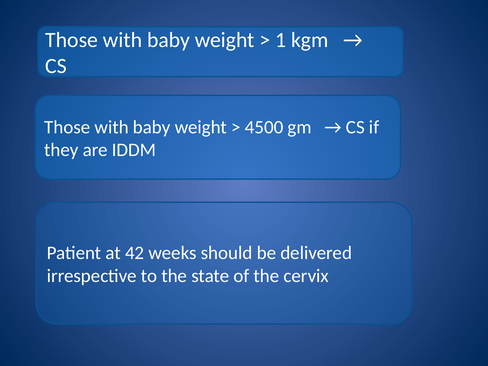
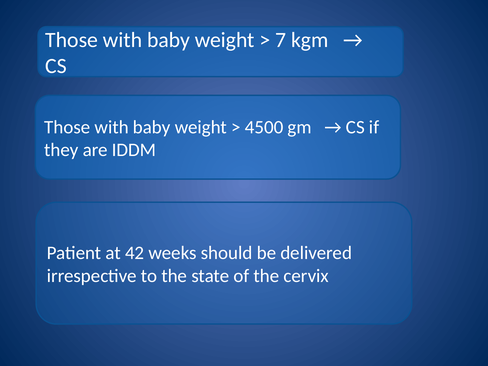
1: 1 -> 7 (281, 40)
